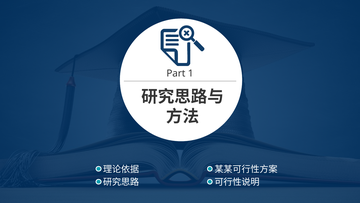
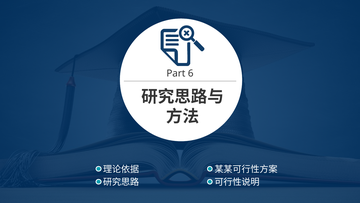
1: 1 -> 6 (191, 73)
